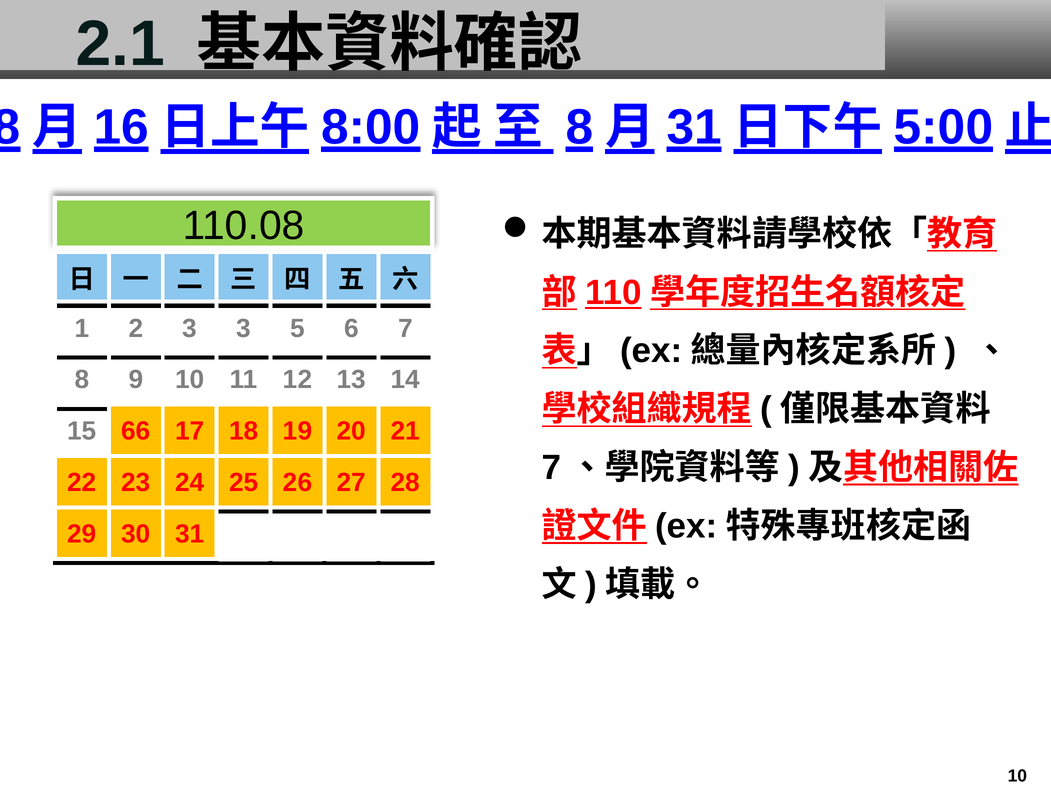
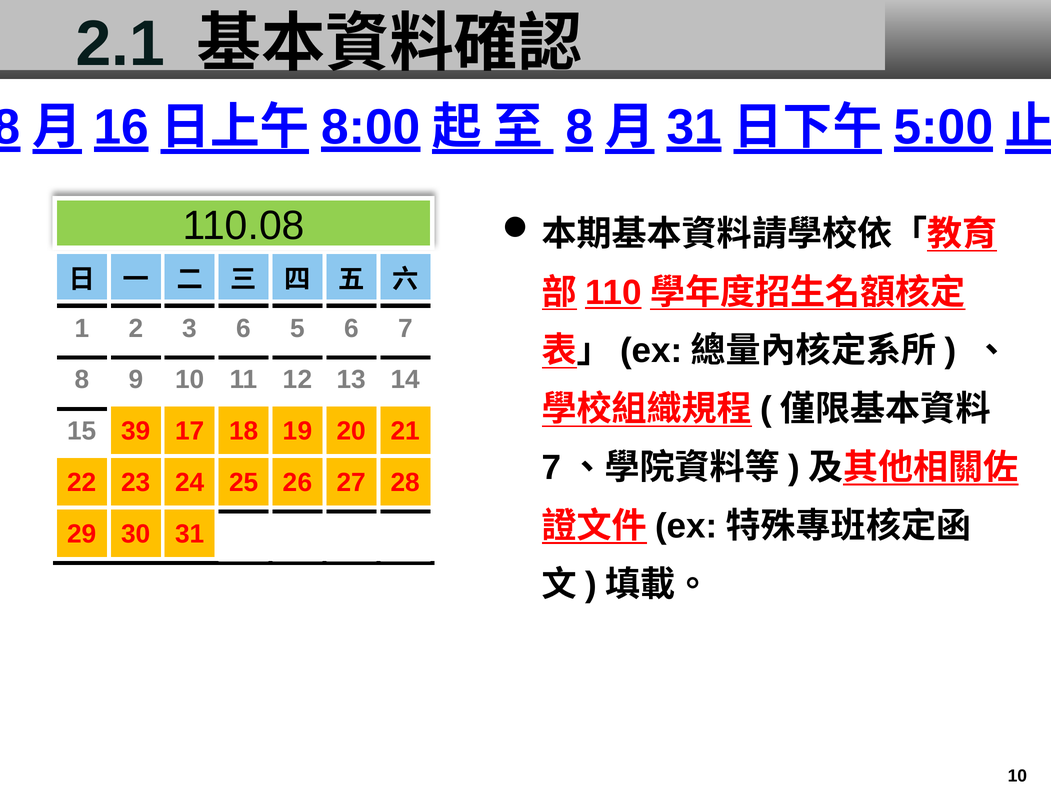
3 3: 3 -> 6 (244, 328)
66: 66 -> 39 (136, 431)
